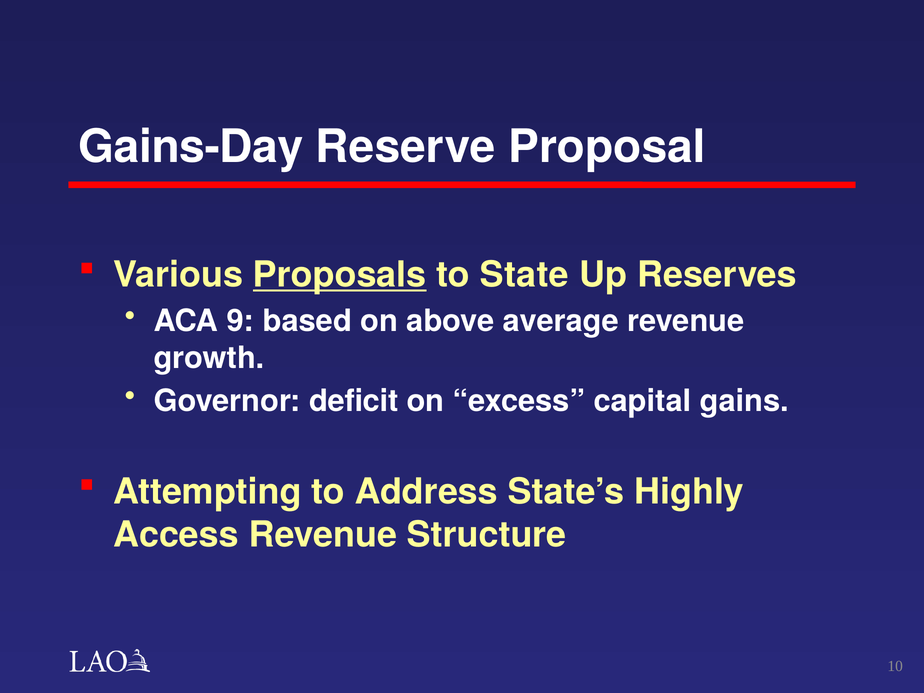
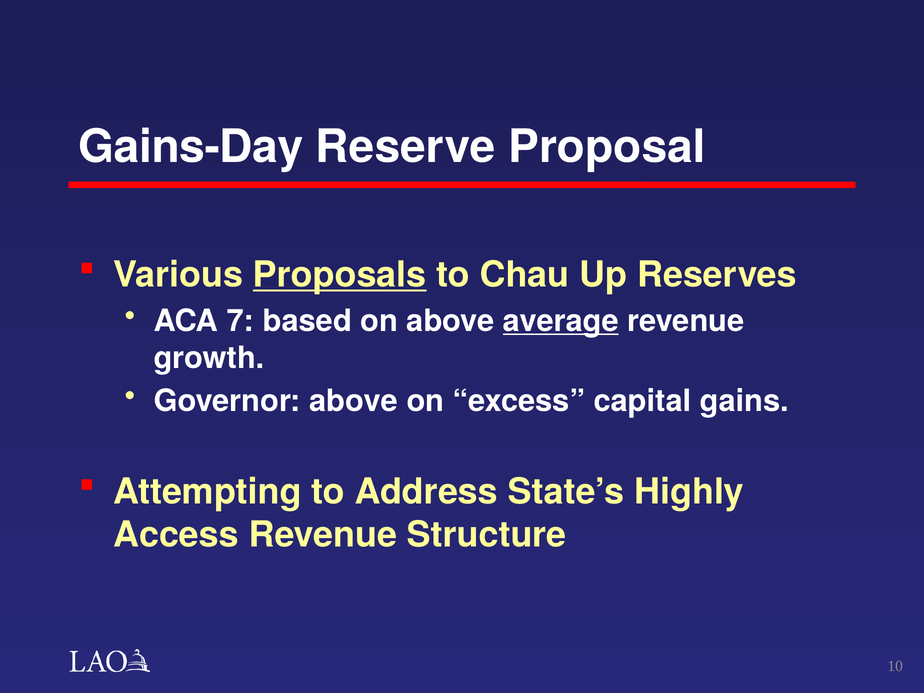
State: State -> Chau (525, 275)
9: 9 -> 7 (240, 321)
average underline: none -> present (561, 321)
Governor deficit: deficit -> above (354, 401)
